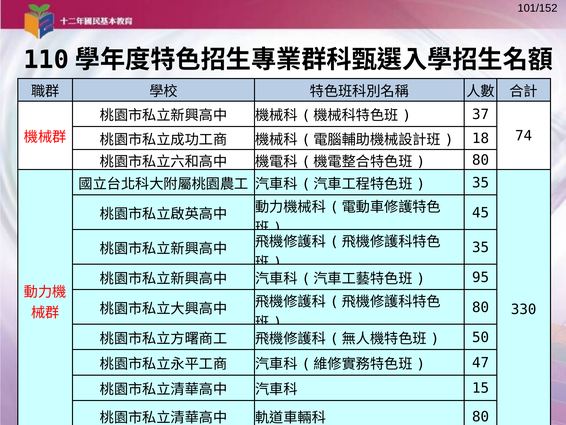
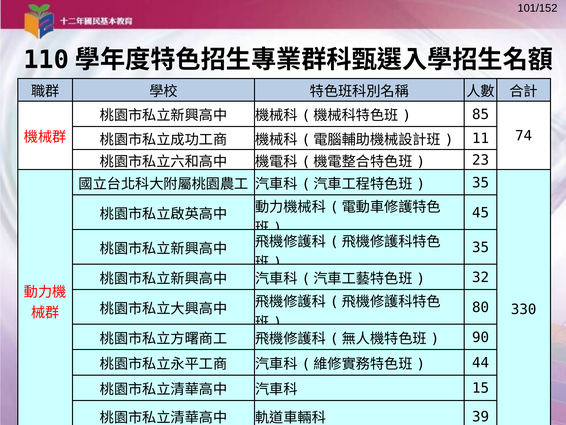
37: 37 -> 85 (481, 114)
18: 18 -> 11 (481, 138)
80: 80 -> 23 (481, 160)
95: 95 -> 32 (481, 277)
50: 50 -> 90 (481, 337)
47: 47 -> 44 (481, 362)
80: 80 -> 39 (481, 416)
